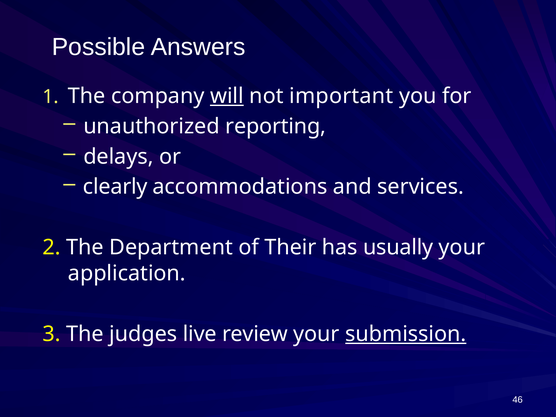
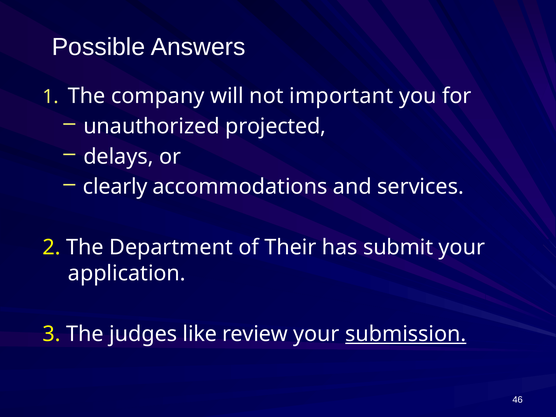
will underline: present -> none (227, 96)
reporting: reporting -> projected (276, 126)
usually: usually -> submit (398, 247)
live: live -> like (200, 334)
